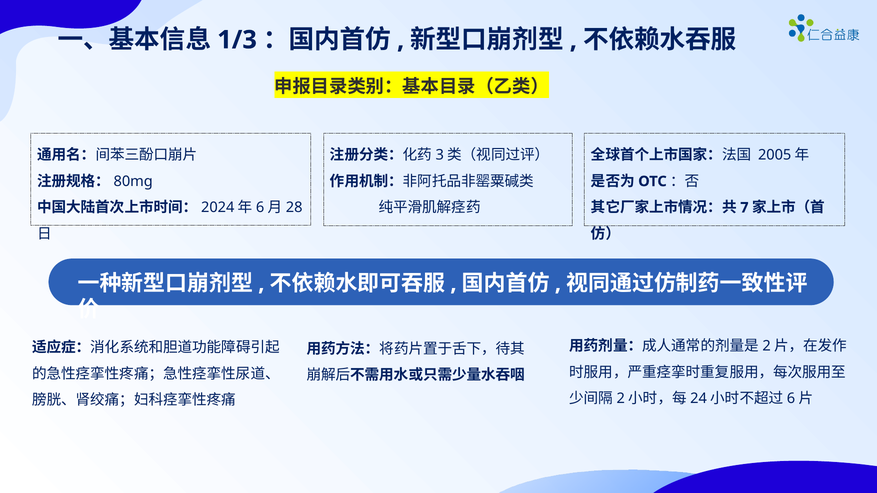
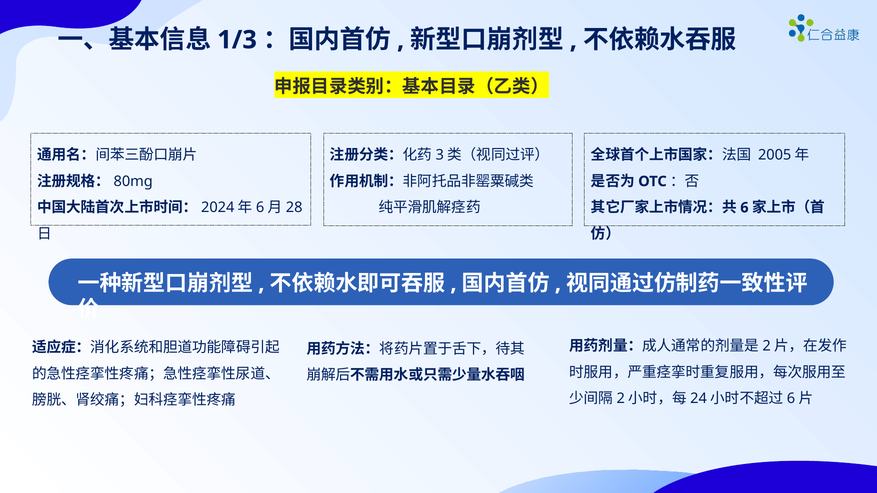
7: 7 -> 6 (744, 208)
